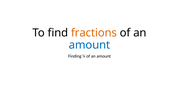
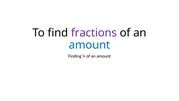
fractions colour: orange -> purple (94, 33)
